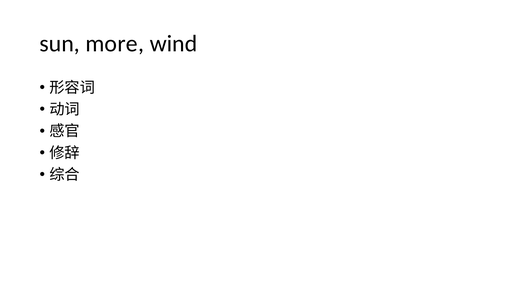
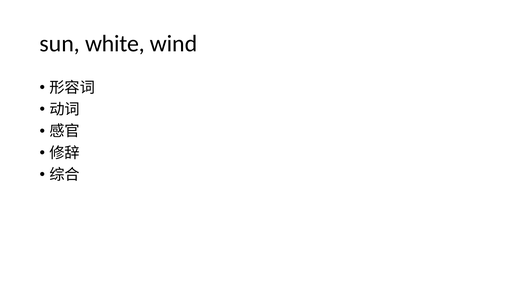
more: more -> white (115, 44)
